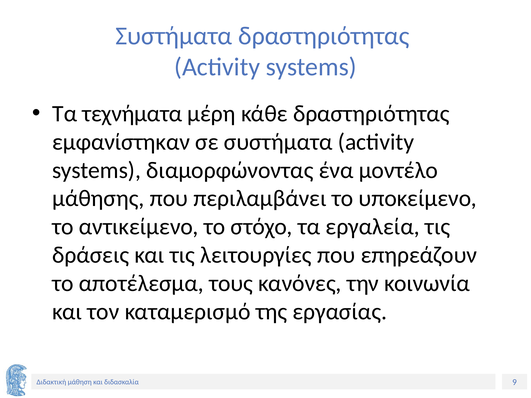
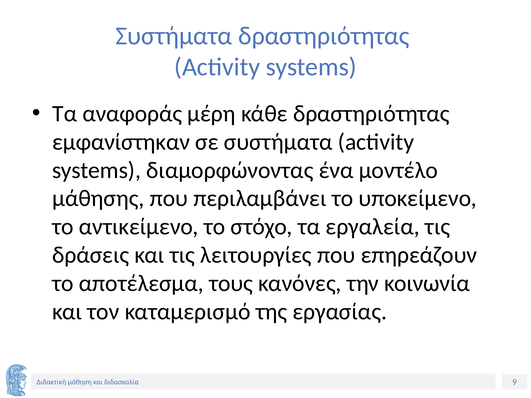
τεχνήματα: τεχνήματα -> αναφοράς (132, 114)
